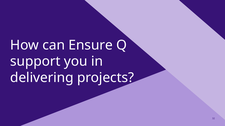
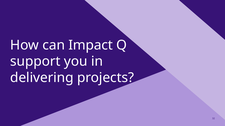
Ensure: Ensure -> Impact (91, 45)
